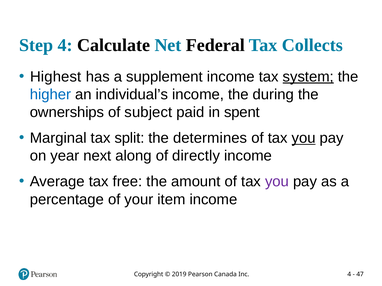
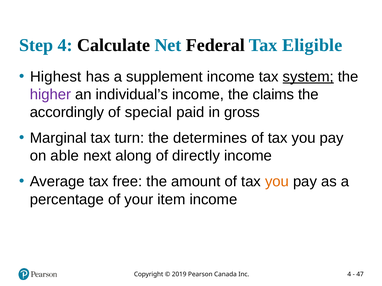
Collects: Collects -> Eligible (312, 45)
higher colour: blue -> purple (50, 95)
during: during -> claims (273, 95)
ownerships: ownerships -> accordingly (67, 112)
subject: subject -> special (148, 112)
spent: spent -> gross (242, 112)
split: split -> turn (129, 138)
you underline: present -> none (304, 138)
year: year -> able (65, 156)
you colour: purple -> orange (277, 182)
